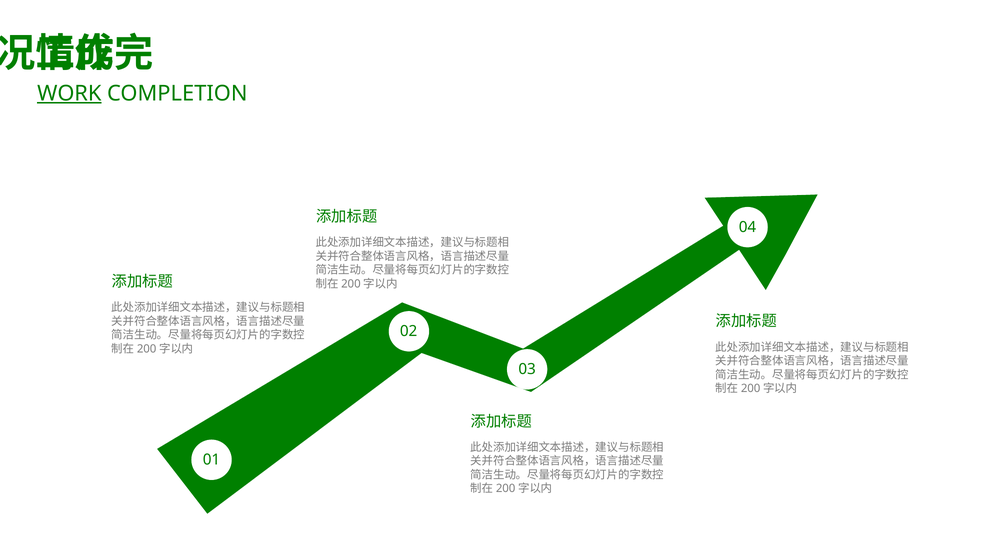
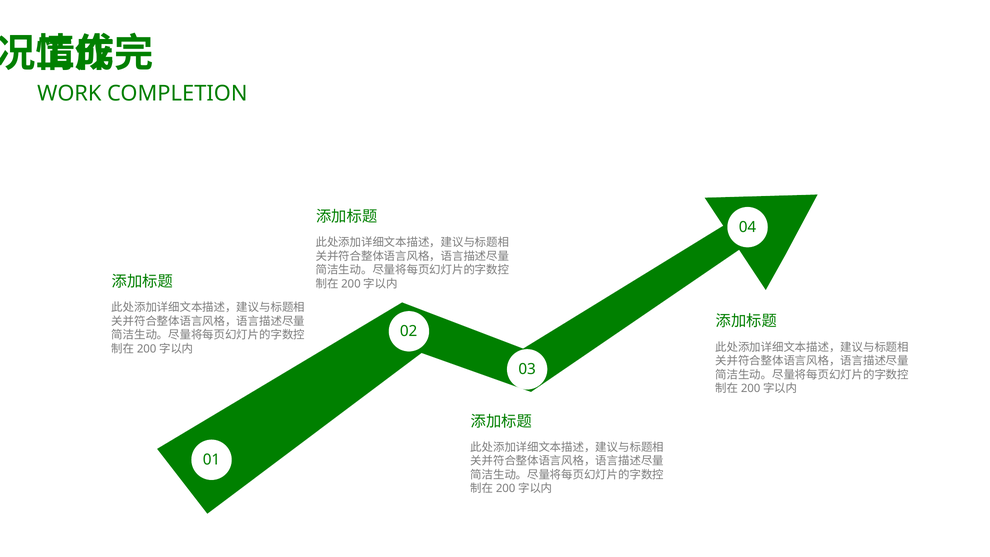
WORK underline: present -> none (69, 93)
